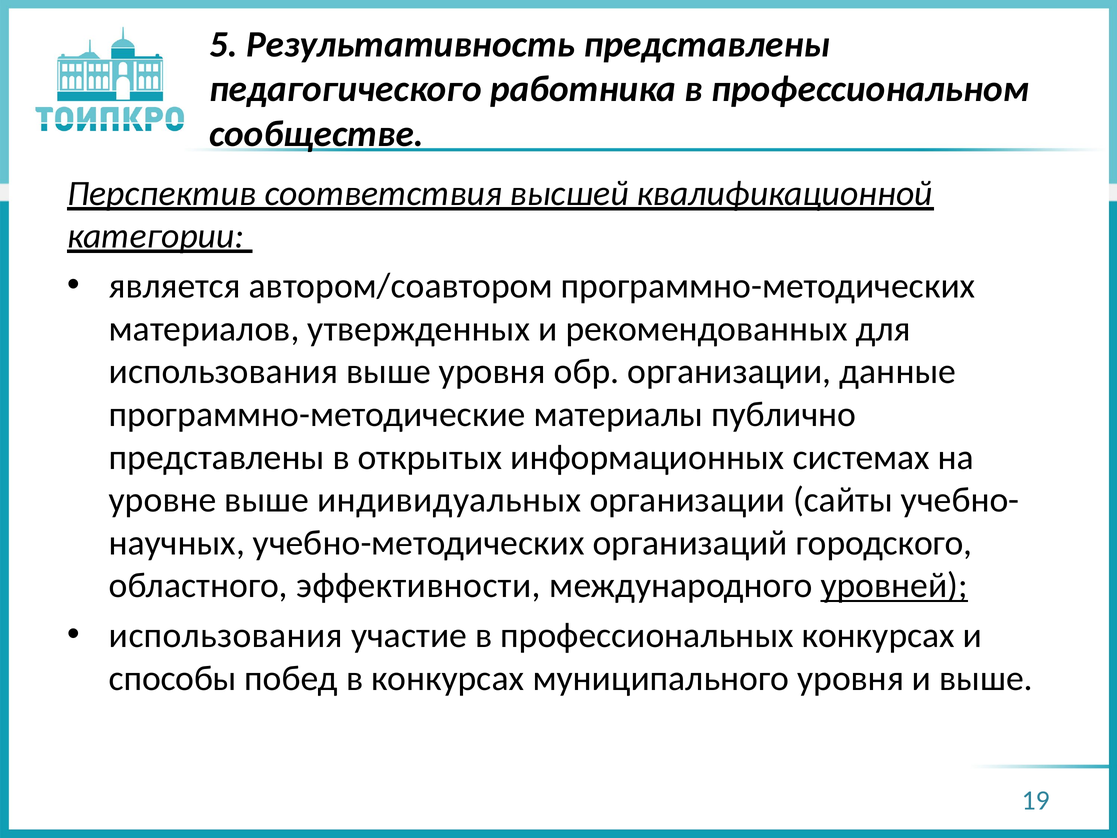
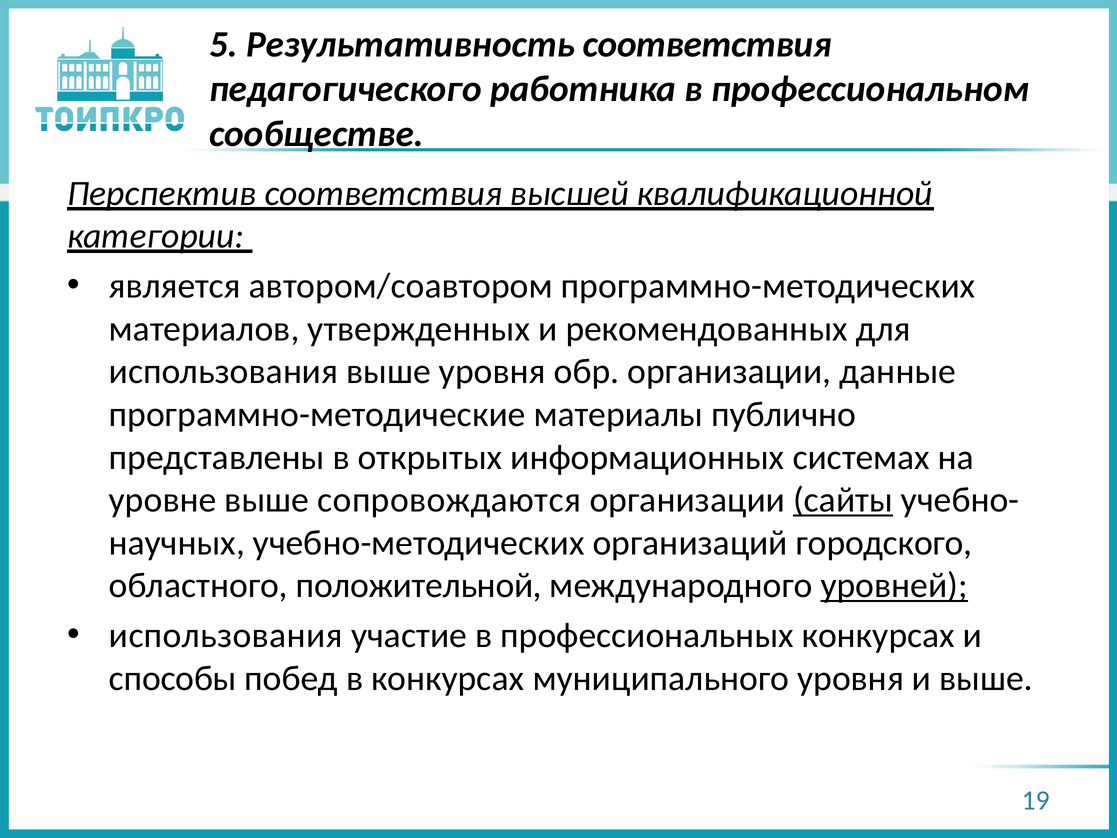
Результативность представлены: представлены -> соответствия (707, 44)
индивидуальных: индивидуальных -> сопровождаются (449, 500)
сайты underline: none -> present (843, 500)
эффективности: эффективности -> положительной (419, 585)
